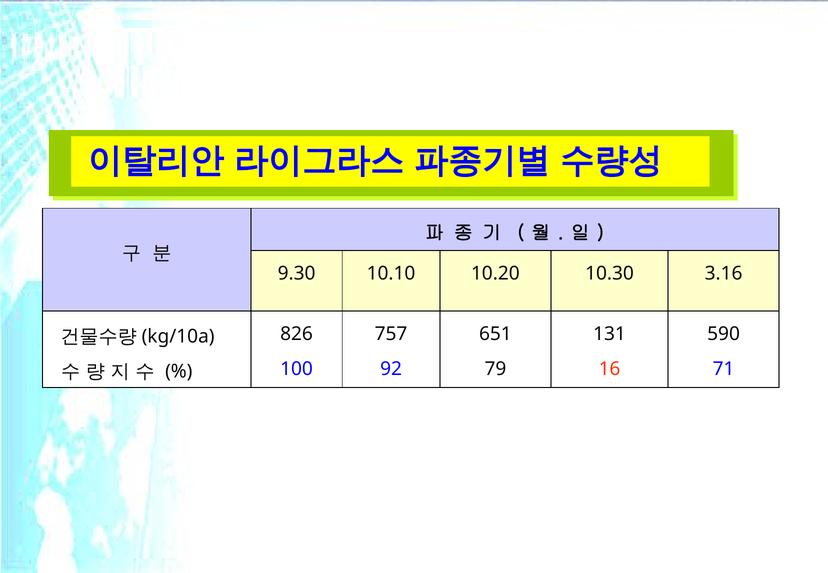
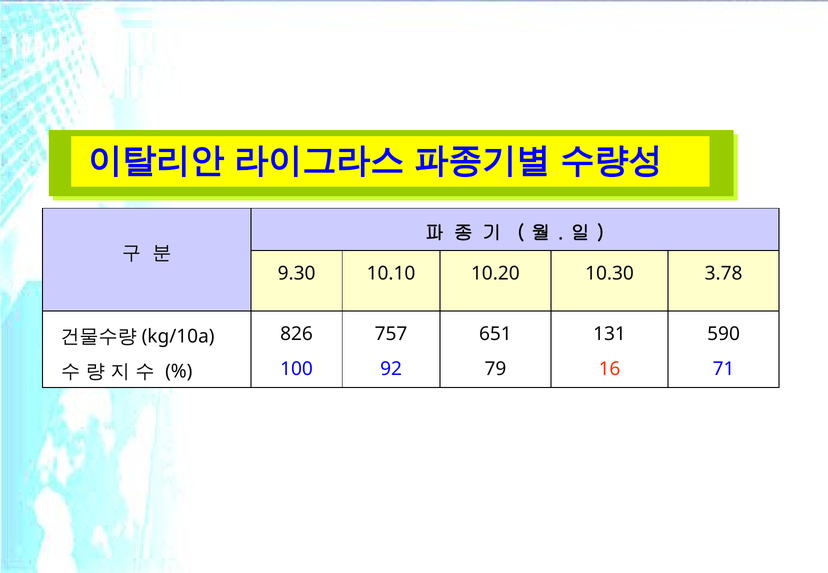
3.16: 3.16 -> 3.78 (724, 274)
